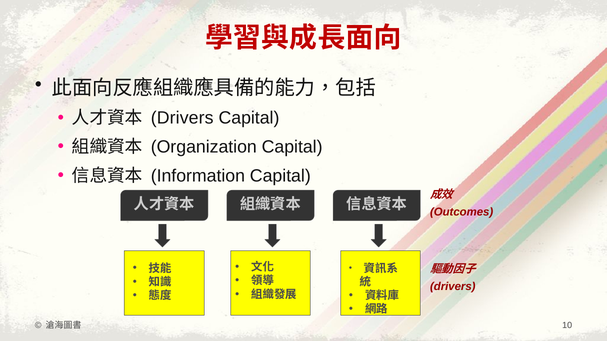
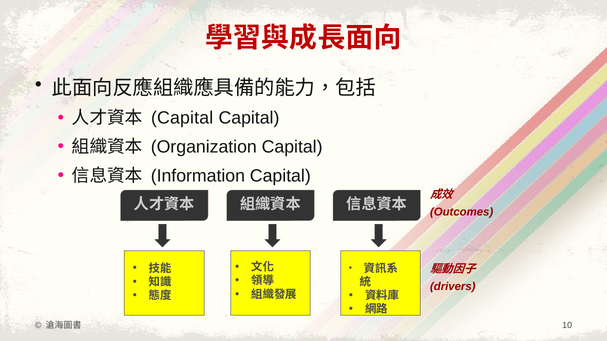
Drivers: Drivers -> Capital (182, 118)
